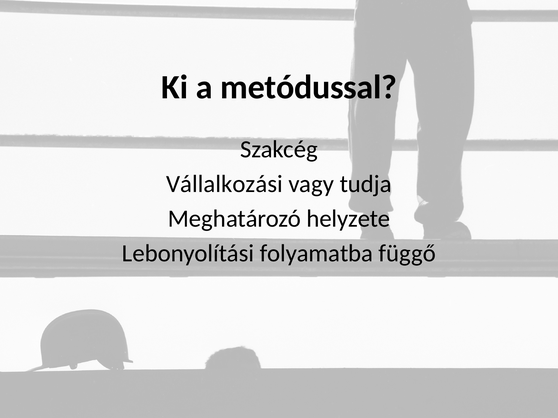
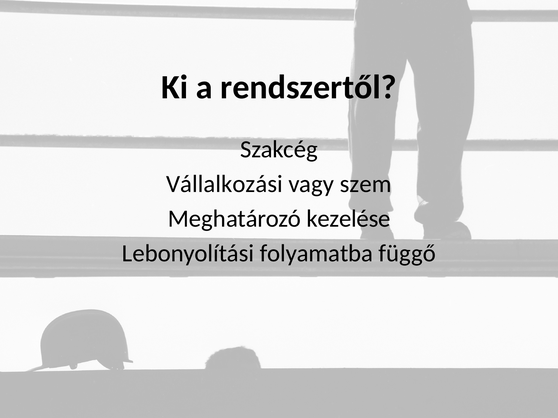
metódussal: metódussal -> rendszertől (308, 88)
tudja: tudja -> szem (366, 184)
helyzete: helyzete -> kezelése (348, 219)
